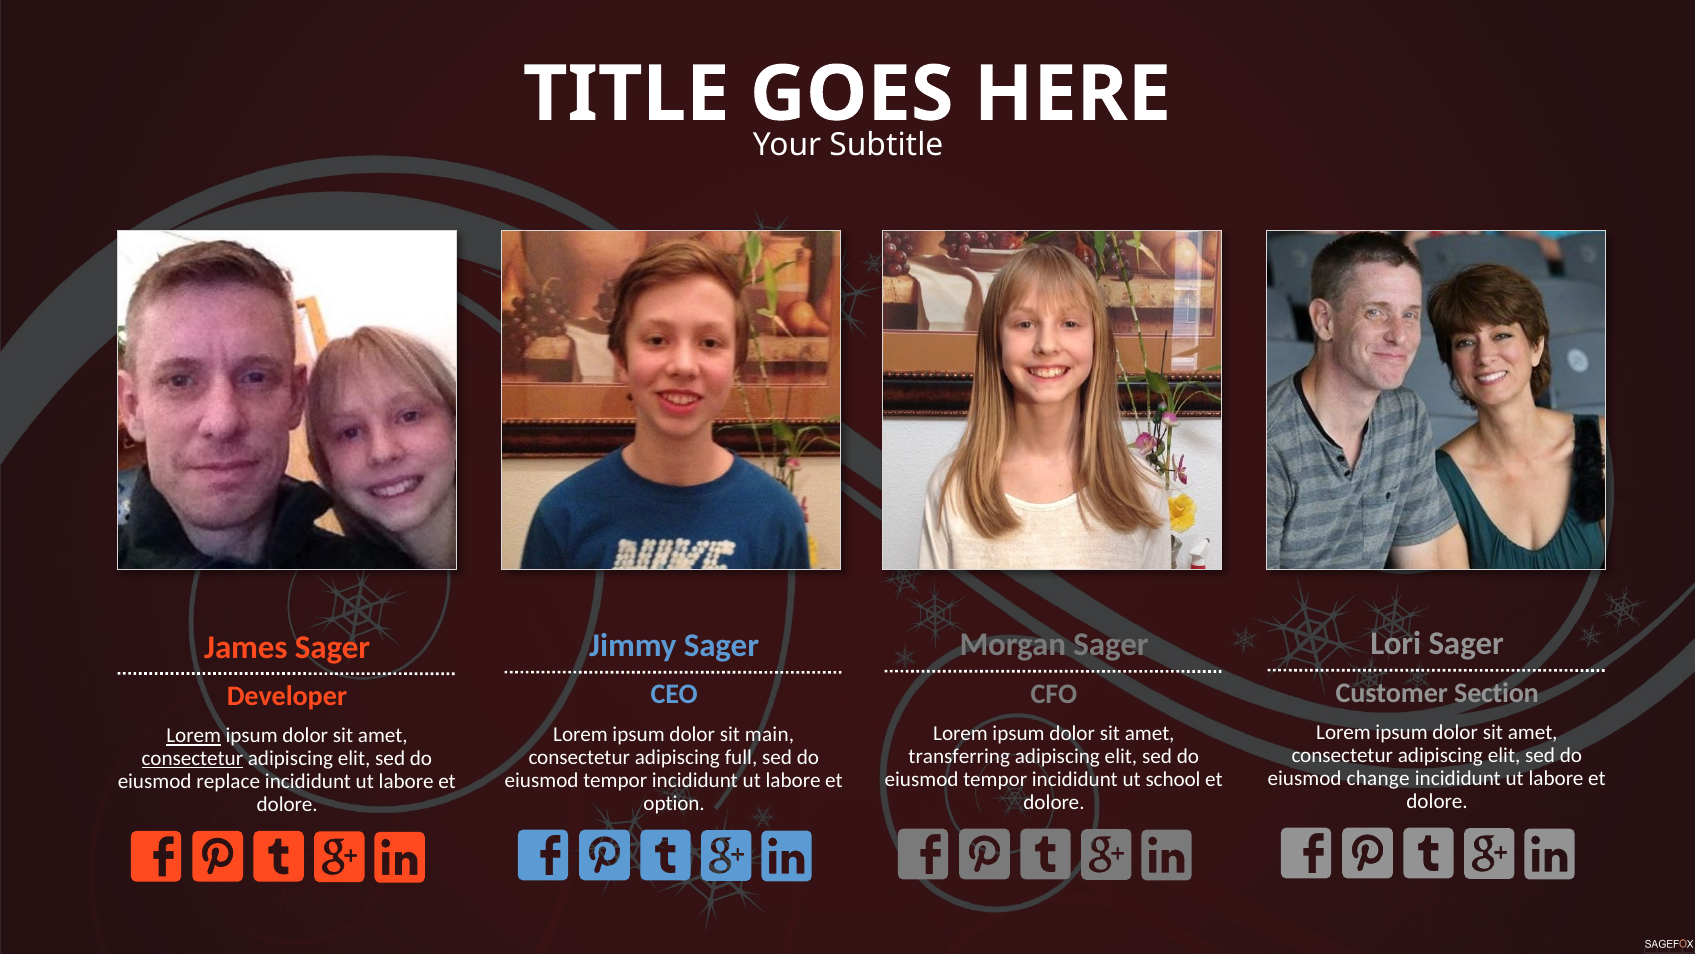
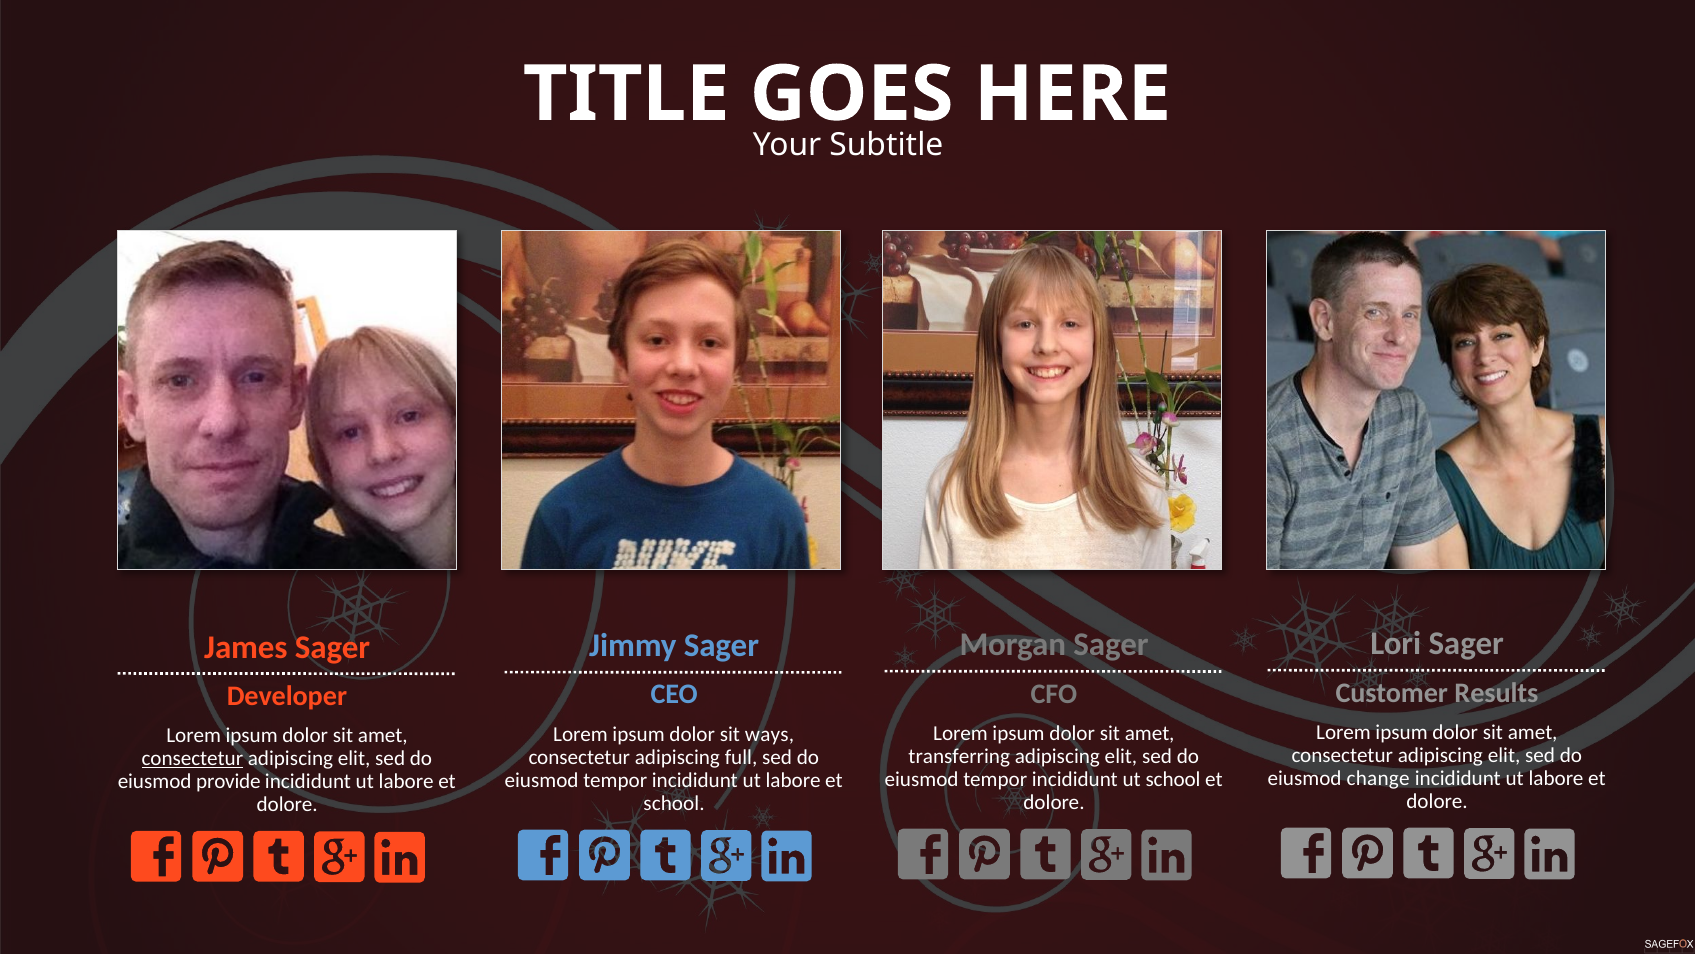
Section: Section -> Results (1496, 692)
main: main -> ways (770, 734)
Lorem underline: present -> none (194, 735)
replace: replace -> provide (228, 781)
option: option -> school (674, 803)
